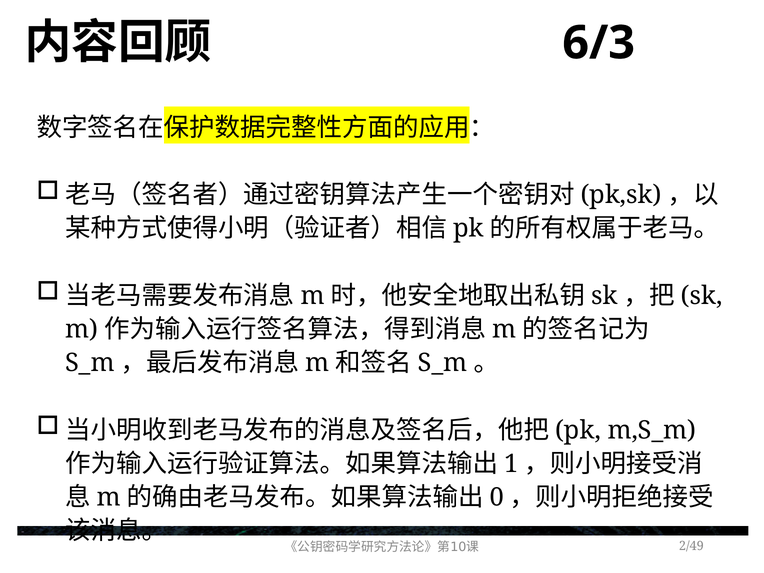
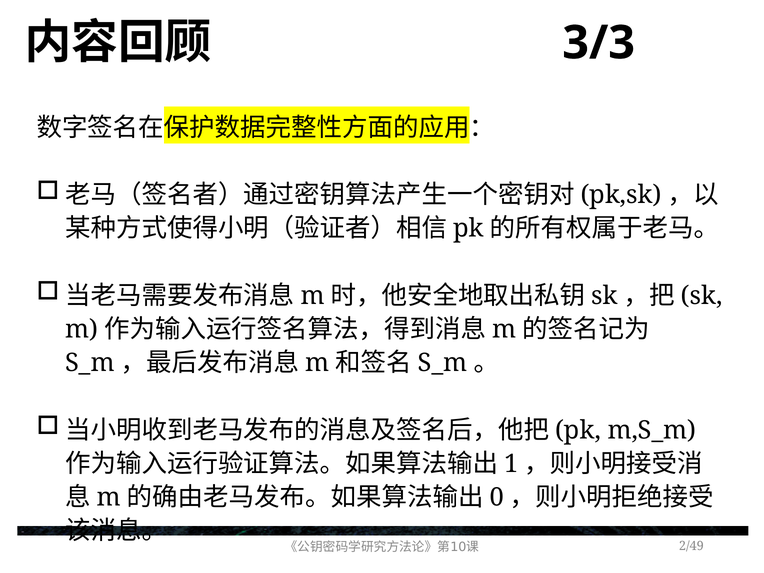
6/3: 6/3 -> 3/3 (599, 43)
